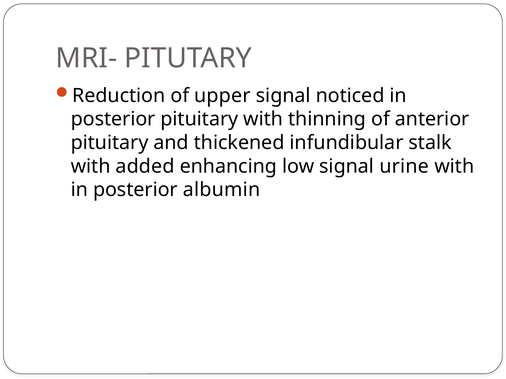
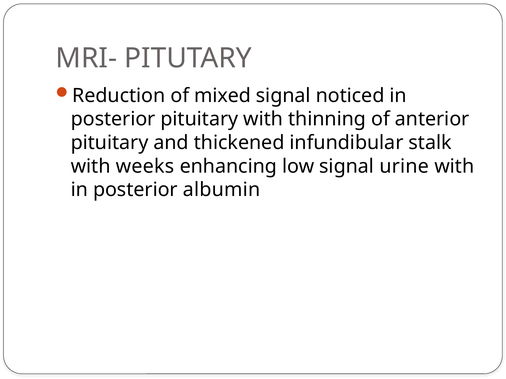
upper: upper -> mixed (222, 96)
added: added -> weeks (145, 166)
